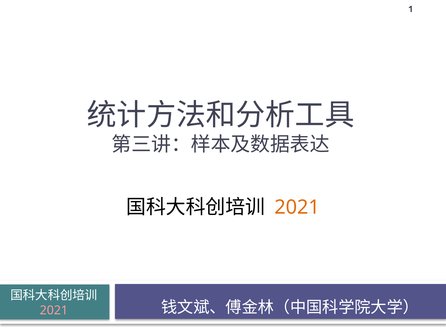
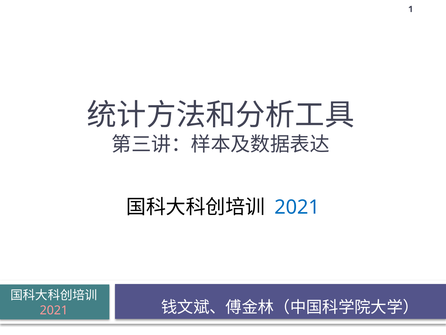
2021 colour: orange -> blue (297, 207)
